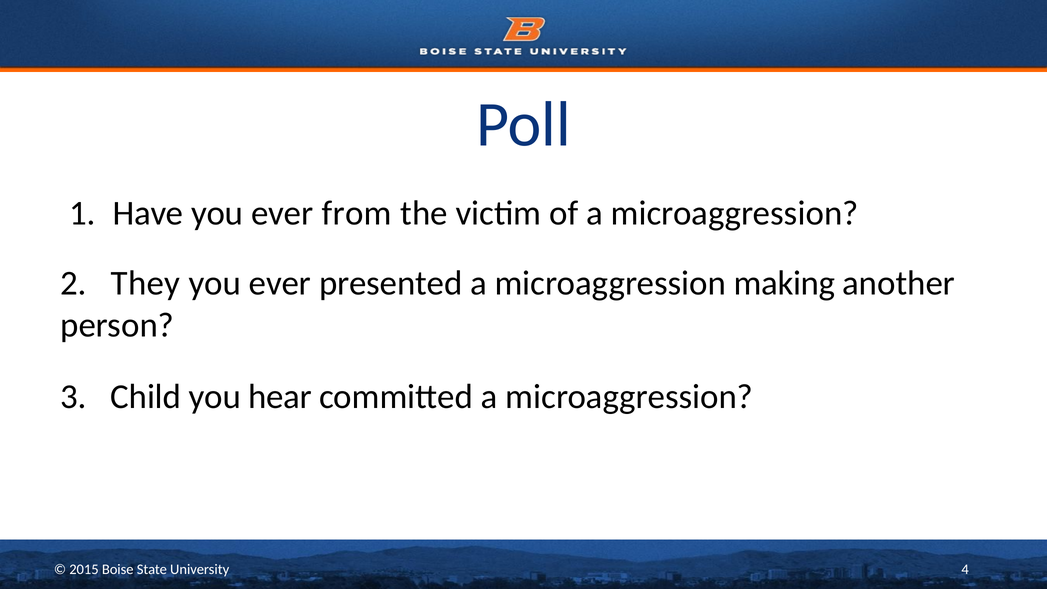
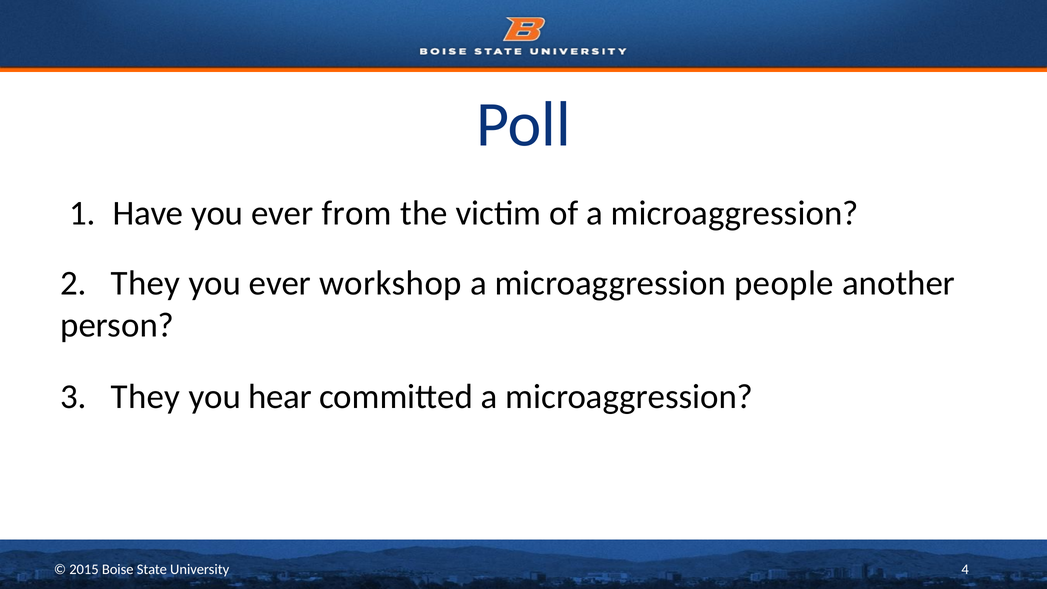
presented: presented -> workshop (390, 283)
making: making -> people (784, 283)
3 Child: Child -> They (145, 397)
